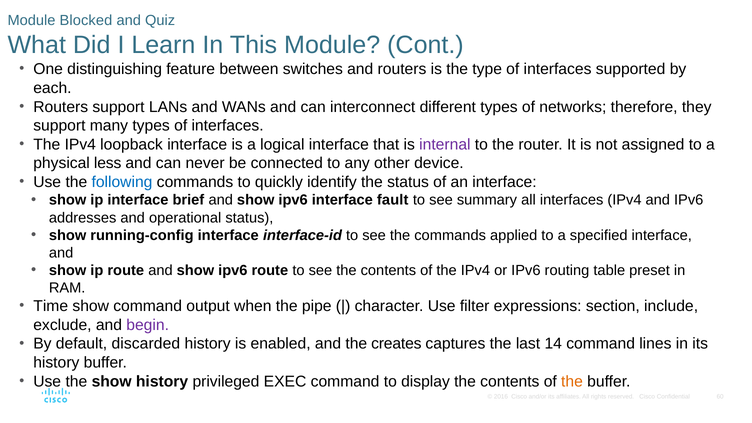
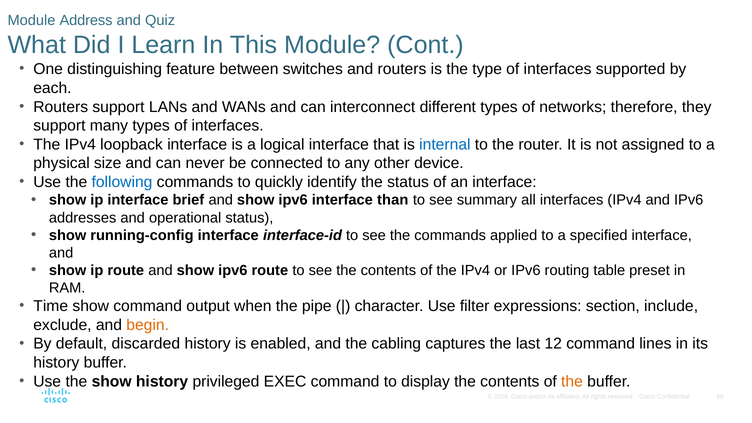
Blocked: Blocked -> Address (86, 21)
internal colour: purple -> blue (445, 144)
less: less -> size (108, 163)
fault: fault -> than (393, 200)
begin colour: purple -> orange (148, 325)
creates: creates -> cabling (396, 344)
14: 14 -> 12 (553, 344)
